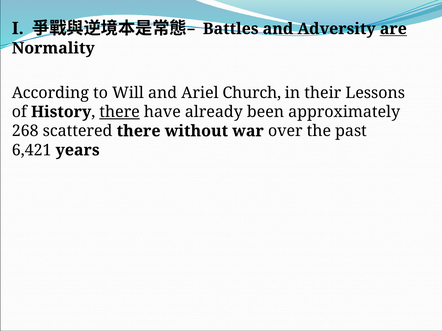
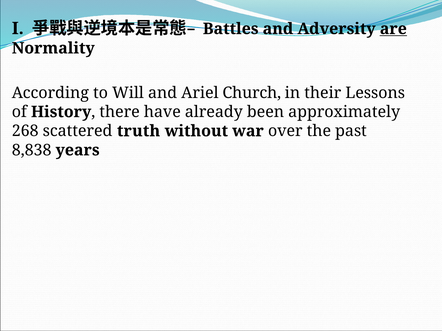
there underline: present -> none (120, 112)
scattered there: there -> truth (139, 131)
6,421: 6,421 -> 8,838 (32, 150)
